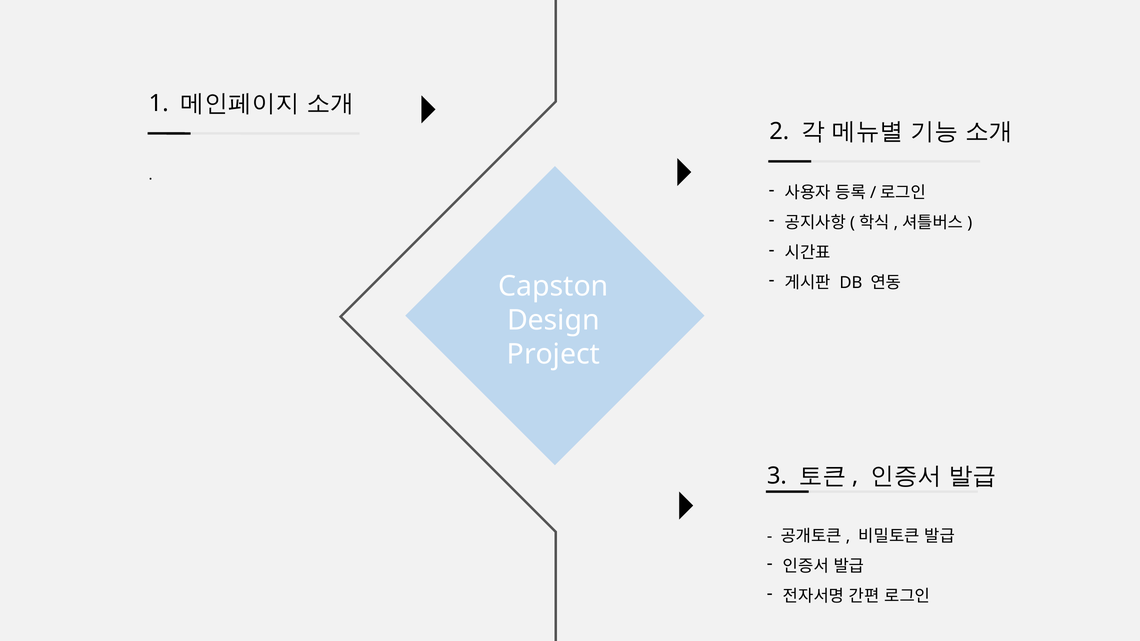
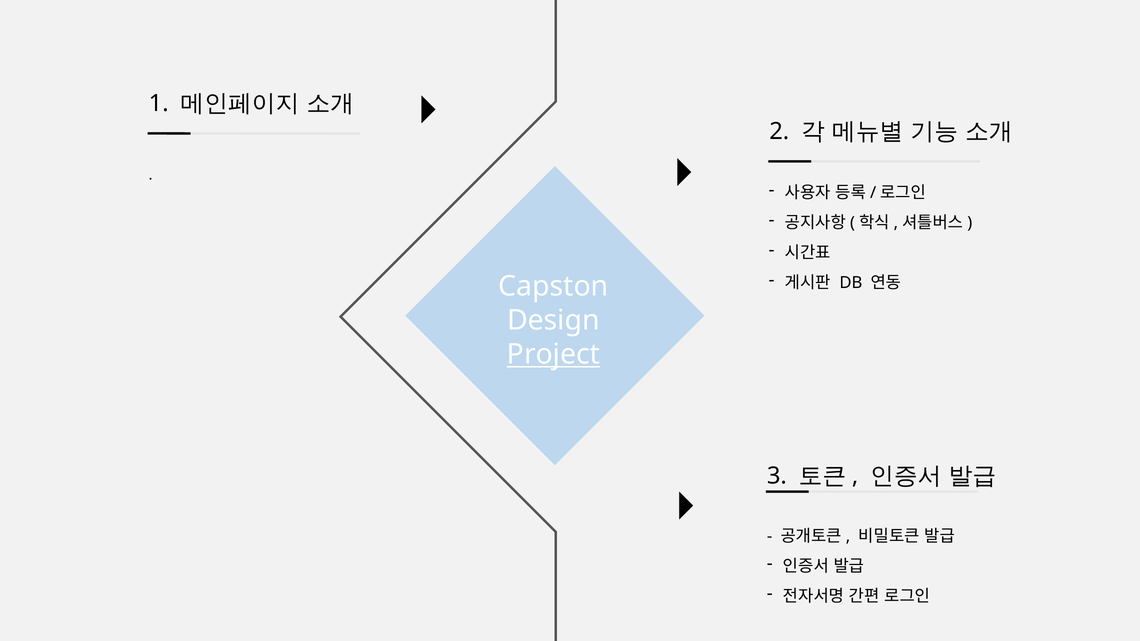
Project underline: none -> present (554, 355)
